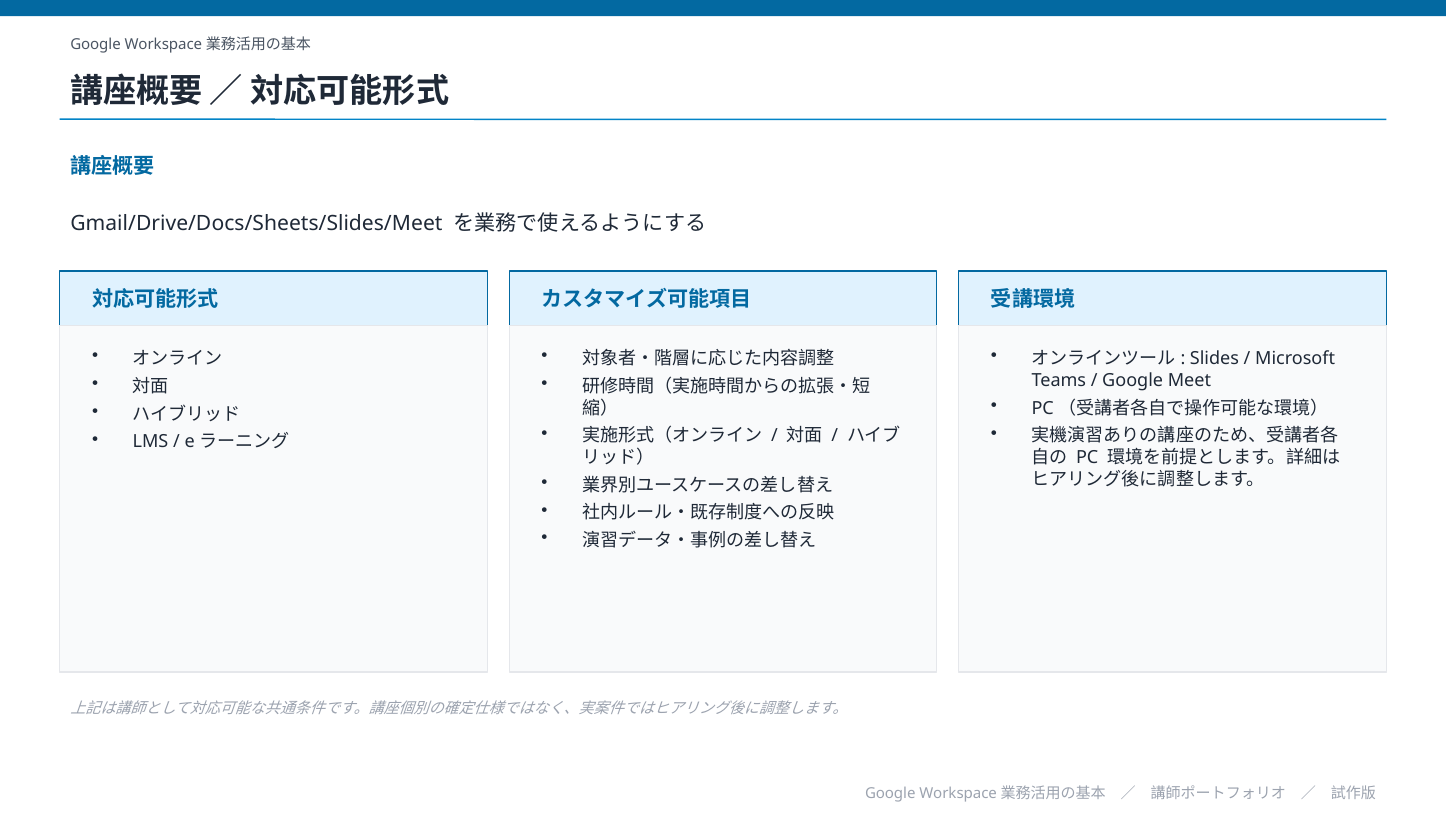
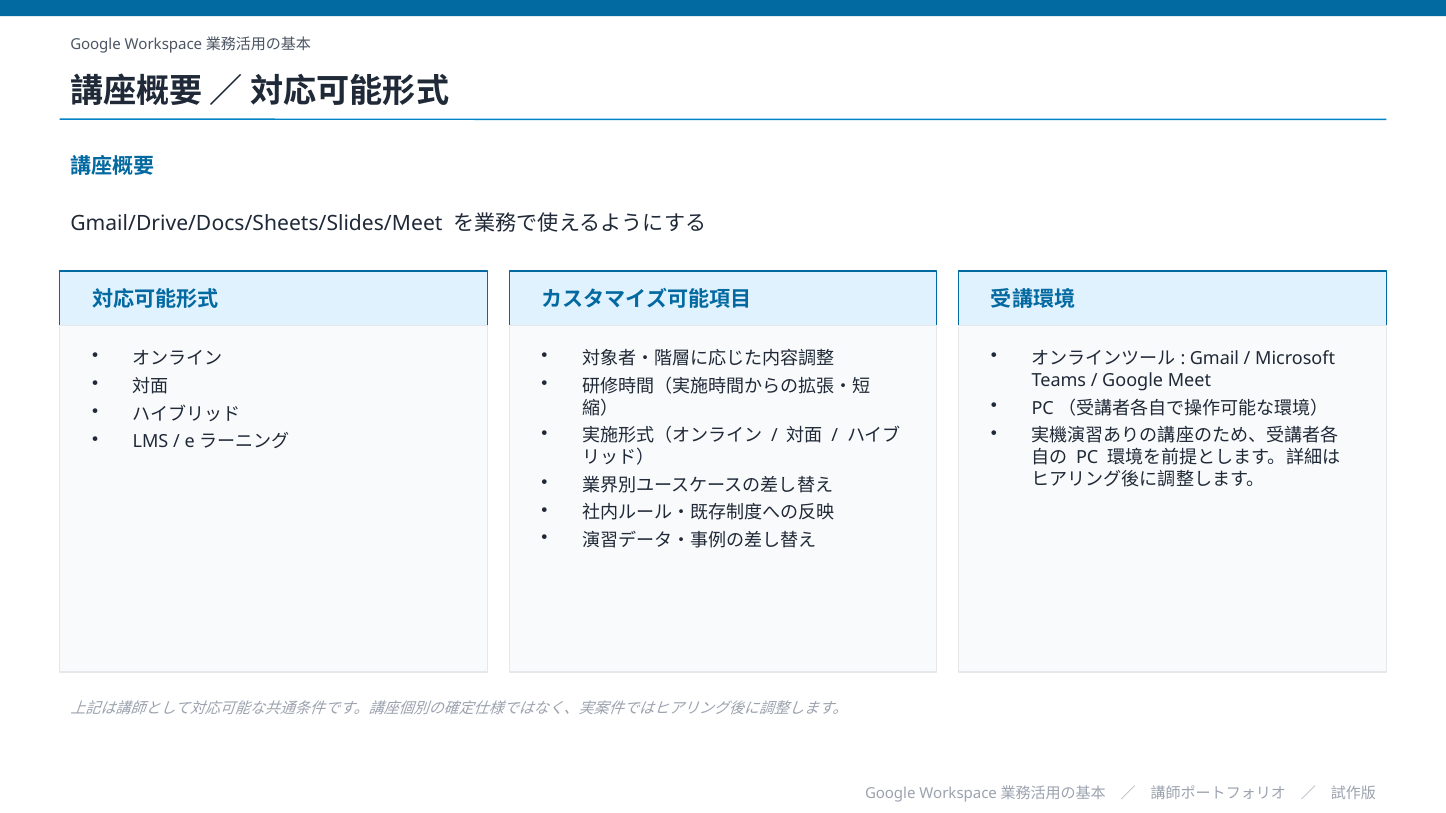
Slides: Slides -> Gmail (1215, 359)
